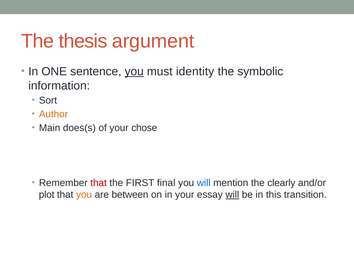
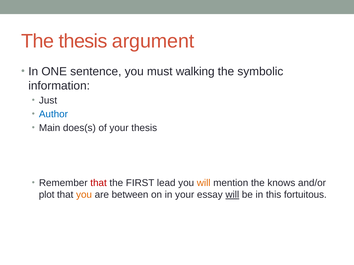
you underline: present -> none (134, 72)
identity: identity -> walking (195, 72)
Sort: Sort -> Just (48, 101)
Author colour: orange -> blue (53, 114)
your chose: chose -> thesis (144, 128)
final: final -> lead (166, 183)
will colour: blue -> orange (204, 183)
clearly: clearly -> knows (281, 183)
transition: transition -> fortuitous (305, 195)
